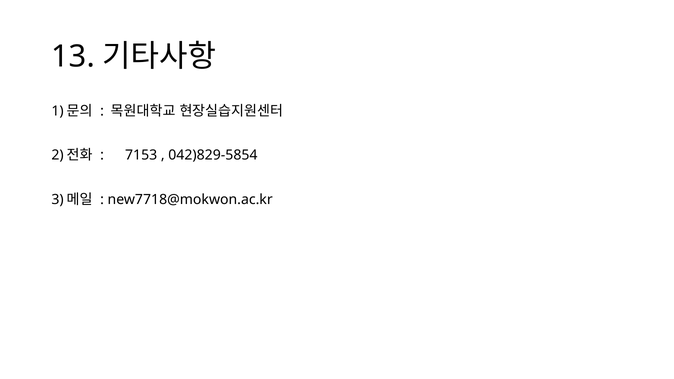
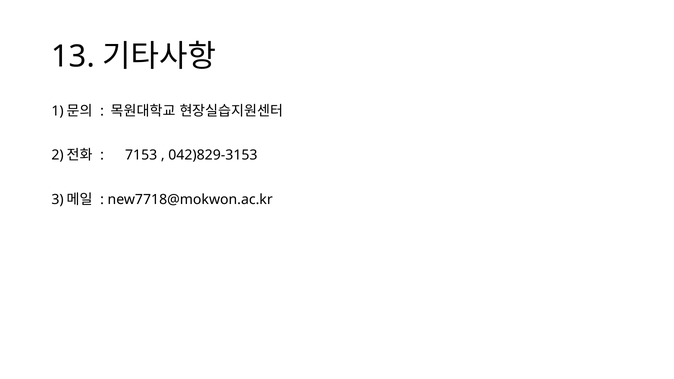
042)829-5854: 042)829-5854 -> 042)829-3153 (213, 155)
